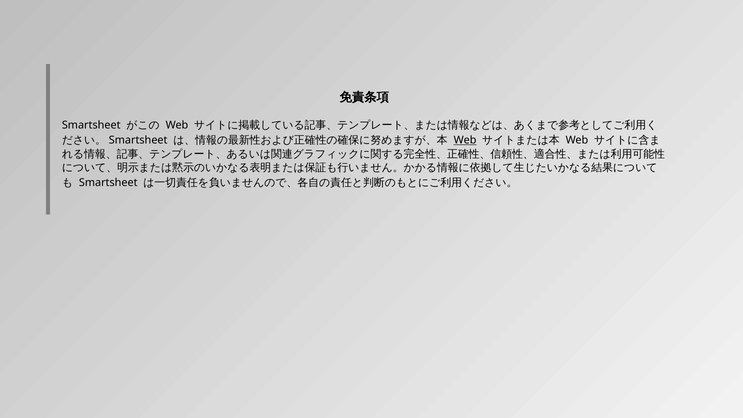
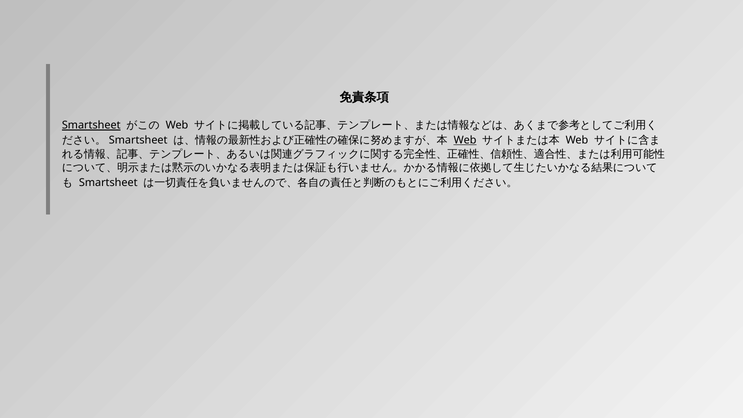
Smartsheet underline: none -> present (91, 125)
